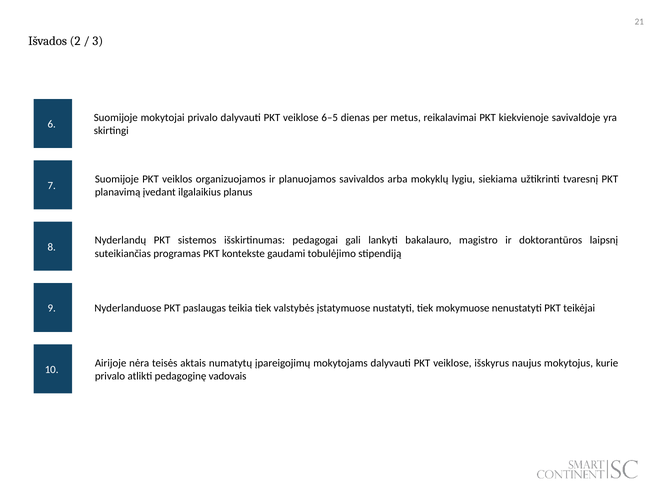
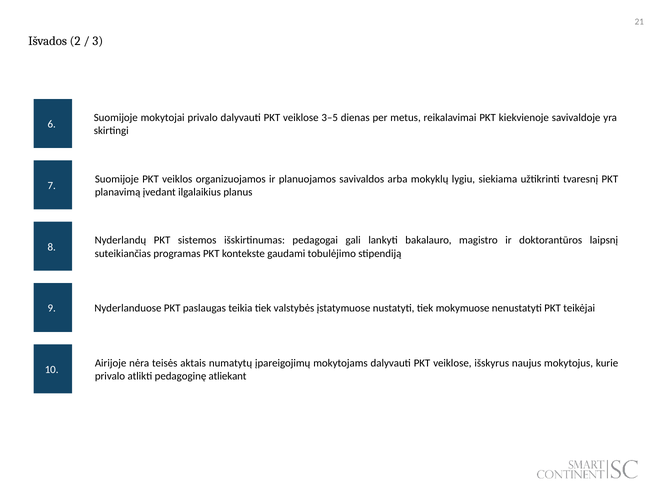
6–5: 6–5 -> 3–5 (330, 118)
vadovais: vadovais -> atliekant (228, 376)
